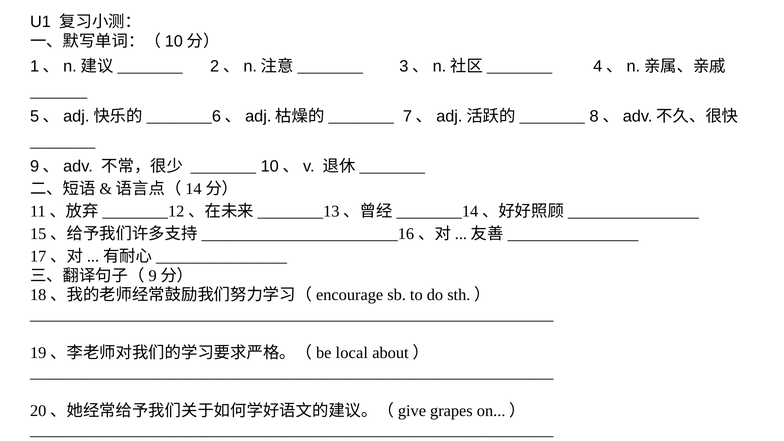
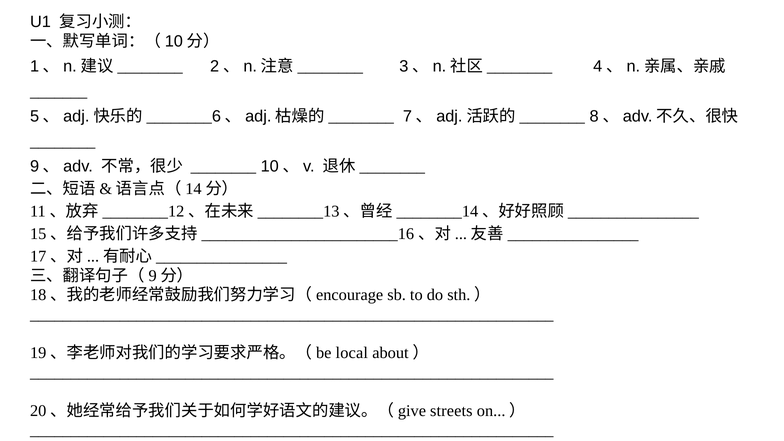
grapes: grapes -> streets (451, 411)
